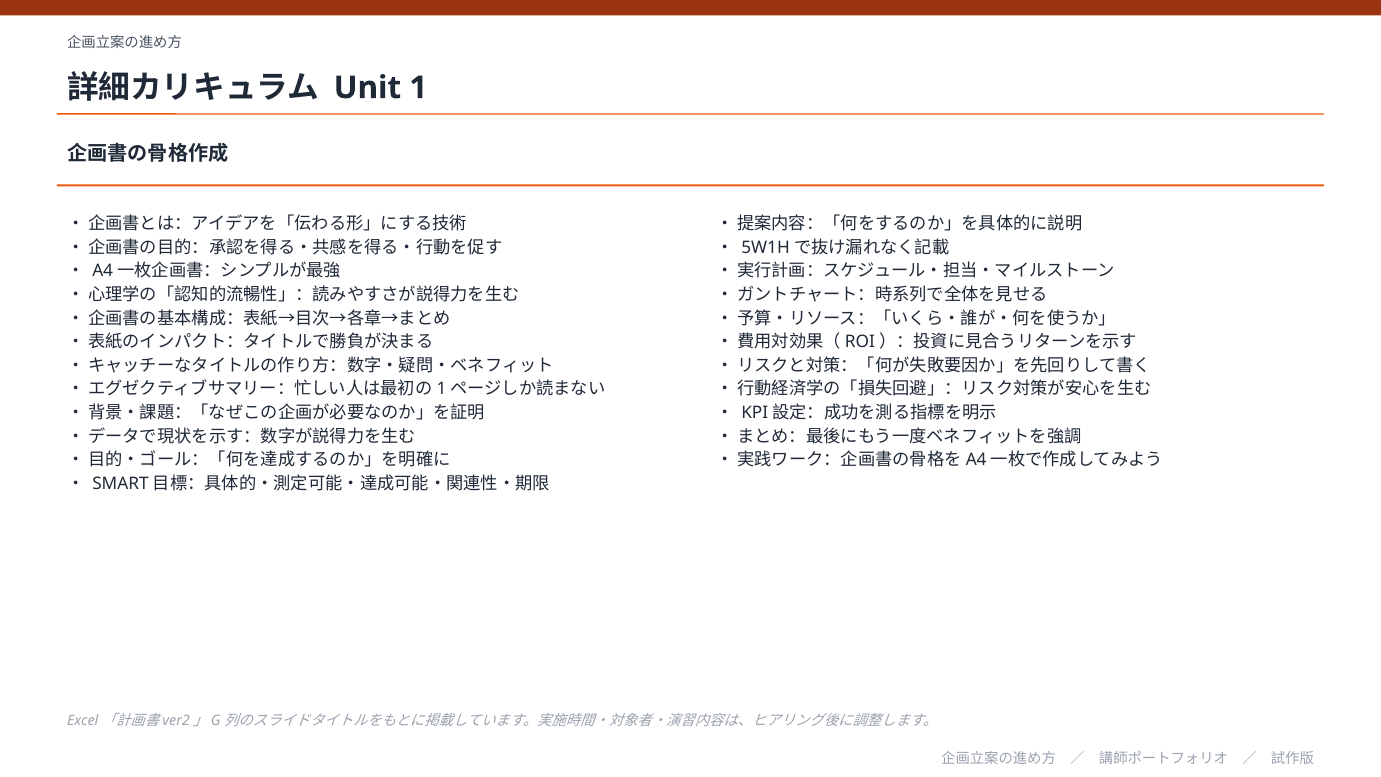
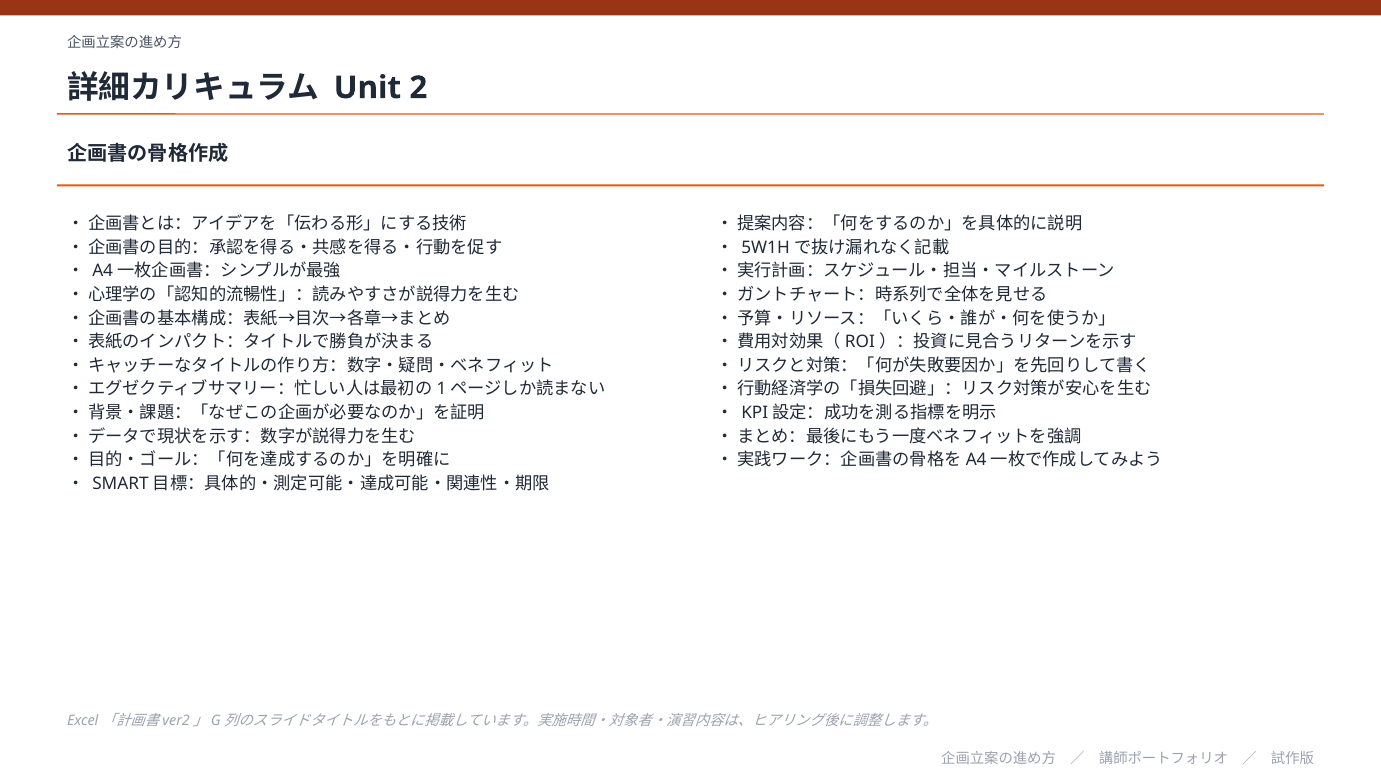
1: 1 -> 2 (418, 88)
